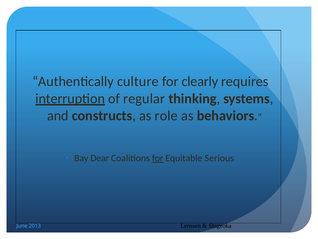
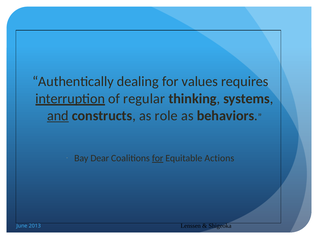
culture: culture -> dealing (138, 81)
clearly: clearly -> values (200, 81)
and underline: none -> present (58, 116)
Serious: Serious -> Actions (219, 158)
